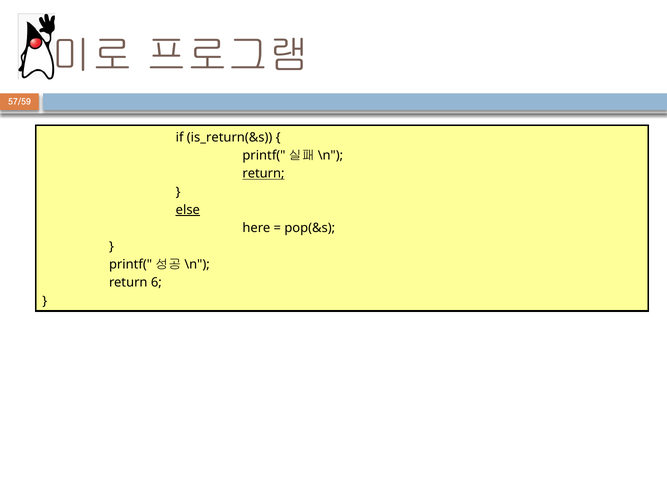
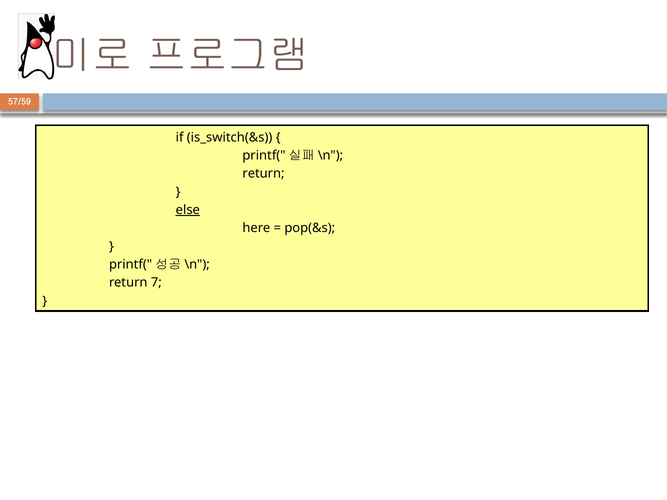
is_return(&s: is_return(&s -> is_switch(&s (230, 137)
return underline: present -> none (263, 174)
6: 6 -> 7 (156, 283)
